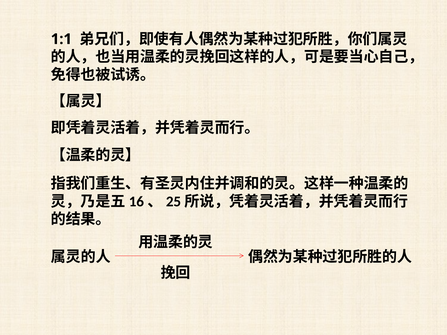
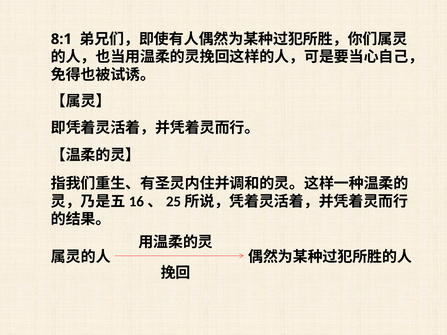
1:1: 1:1 -> 8:1 (61, 39)
